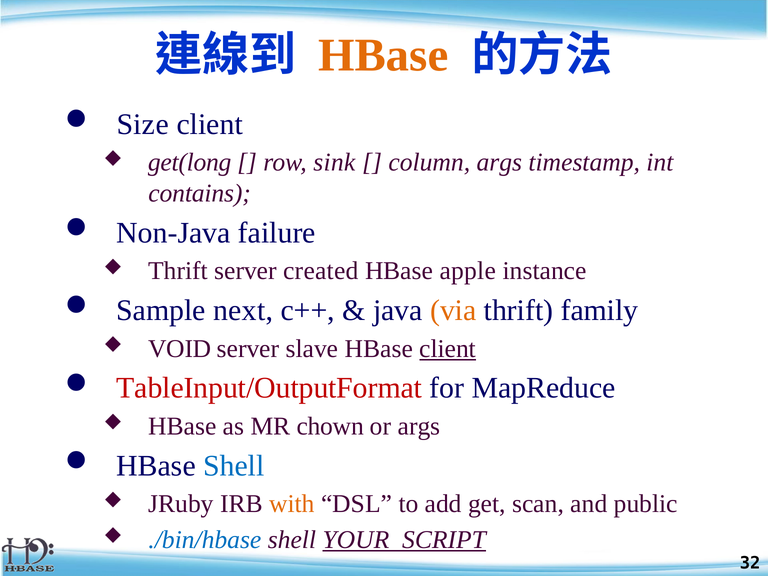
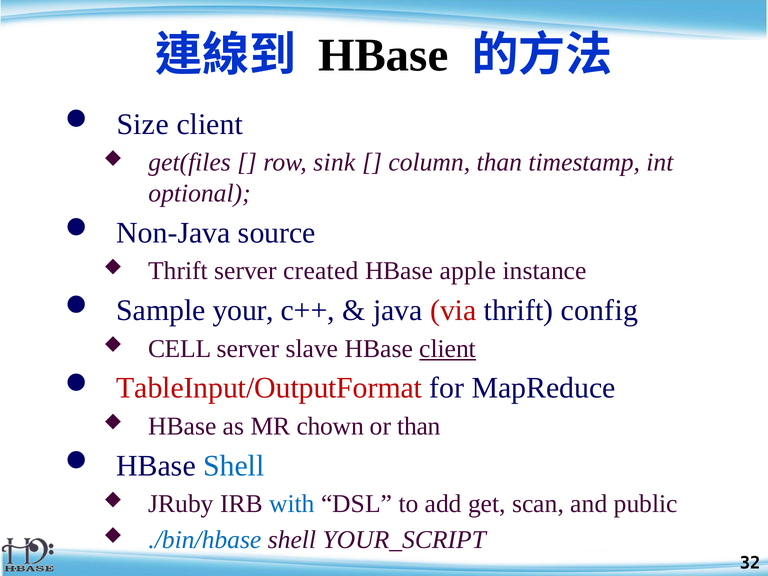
HBase colour: orange -> black (383, 55)
get(long: get(long -> get(files (190, 163)
column args: args -> than (499, 163)
contains: contains -> optional (200, 193)
failure: failure -> source (277, 233)
next: next -> your (243, 310)
via colour: orange -> red (453, 310)
family: family -> config (599, 310)
VOID: VOID -> CELL (180, 349)
or args: args -> than (419, 426)
with colour: orange -> blue (292, 504)
YOUR_SCRIPT underline: present -> none (404, 540)
